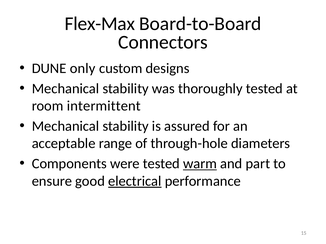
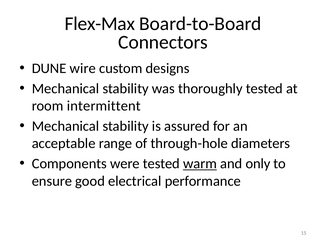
only: only -> wire (83, 68)
part: part -> only (258, 164)
electrical underline: present -> none (135, 181)
